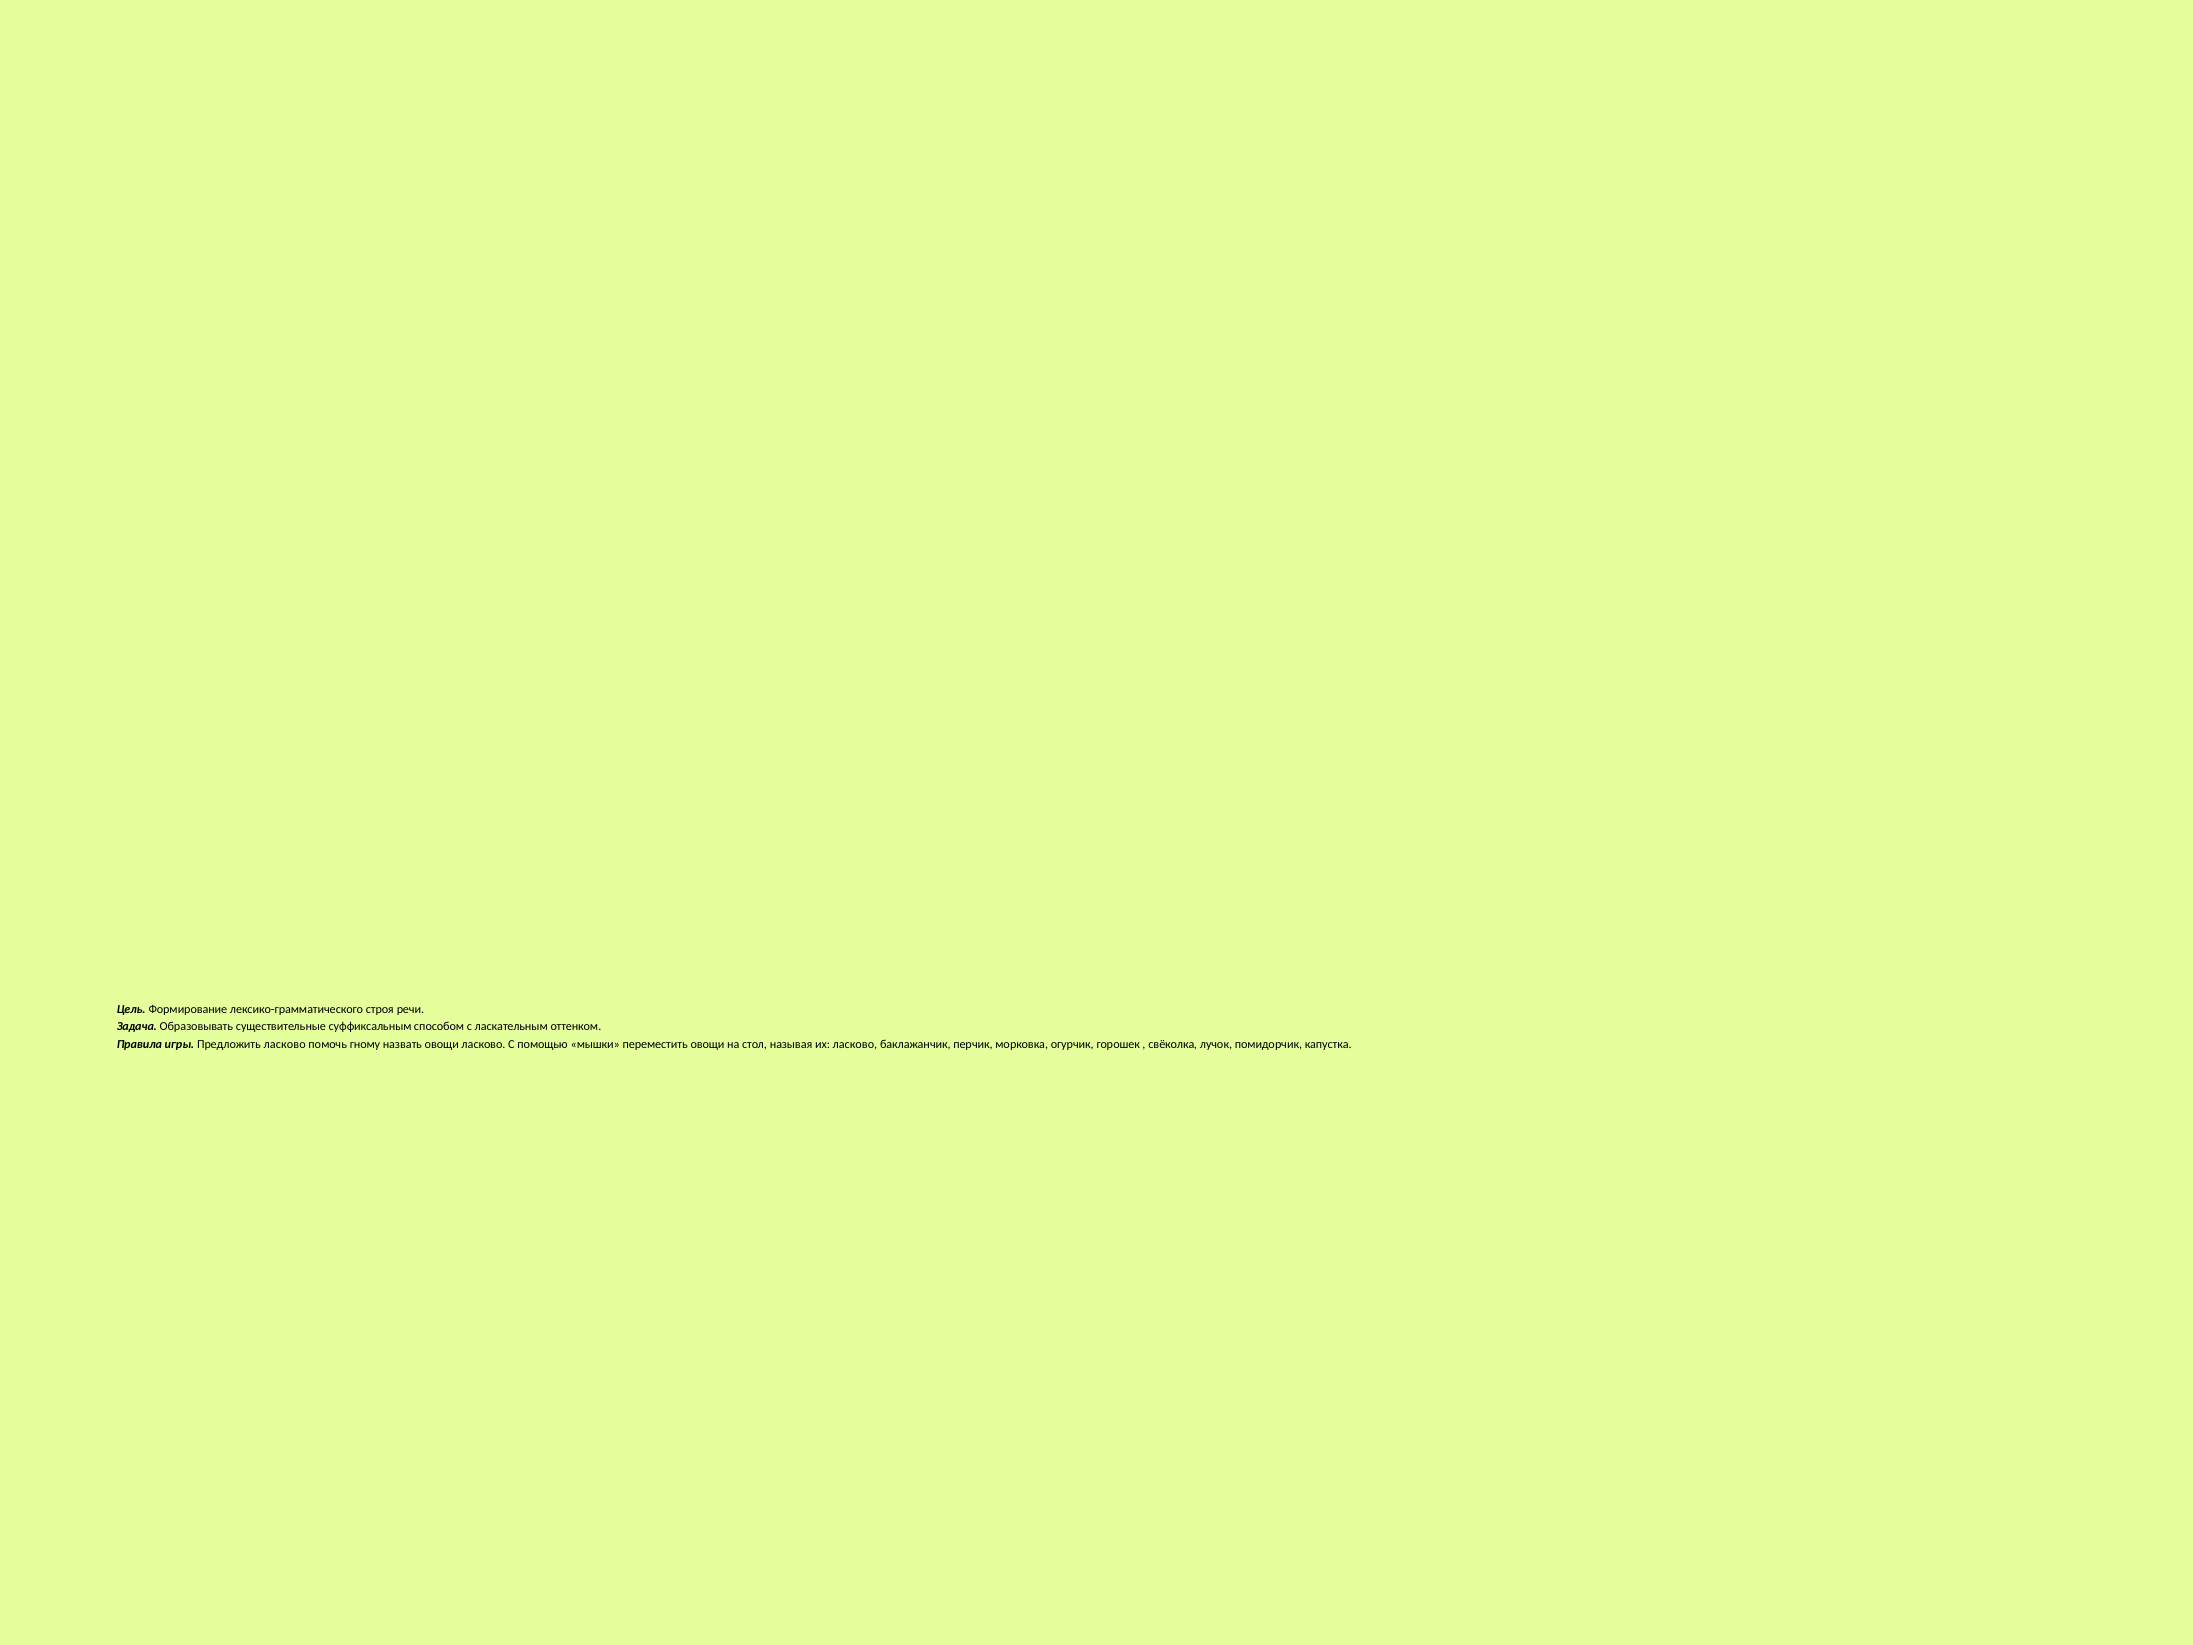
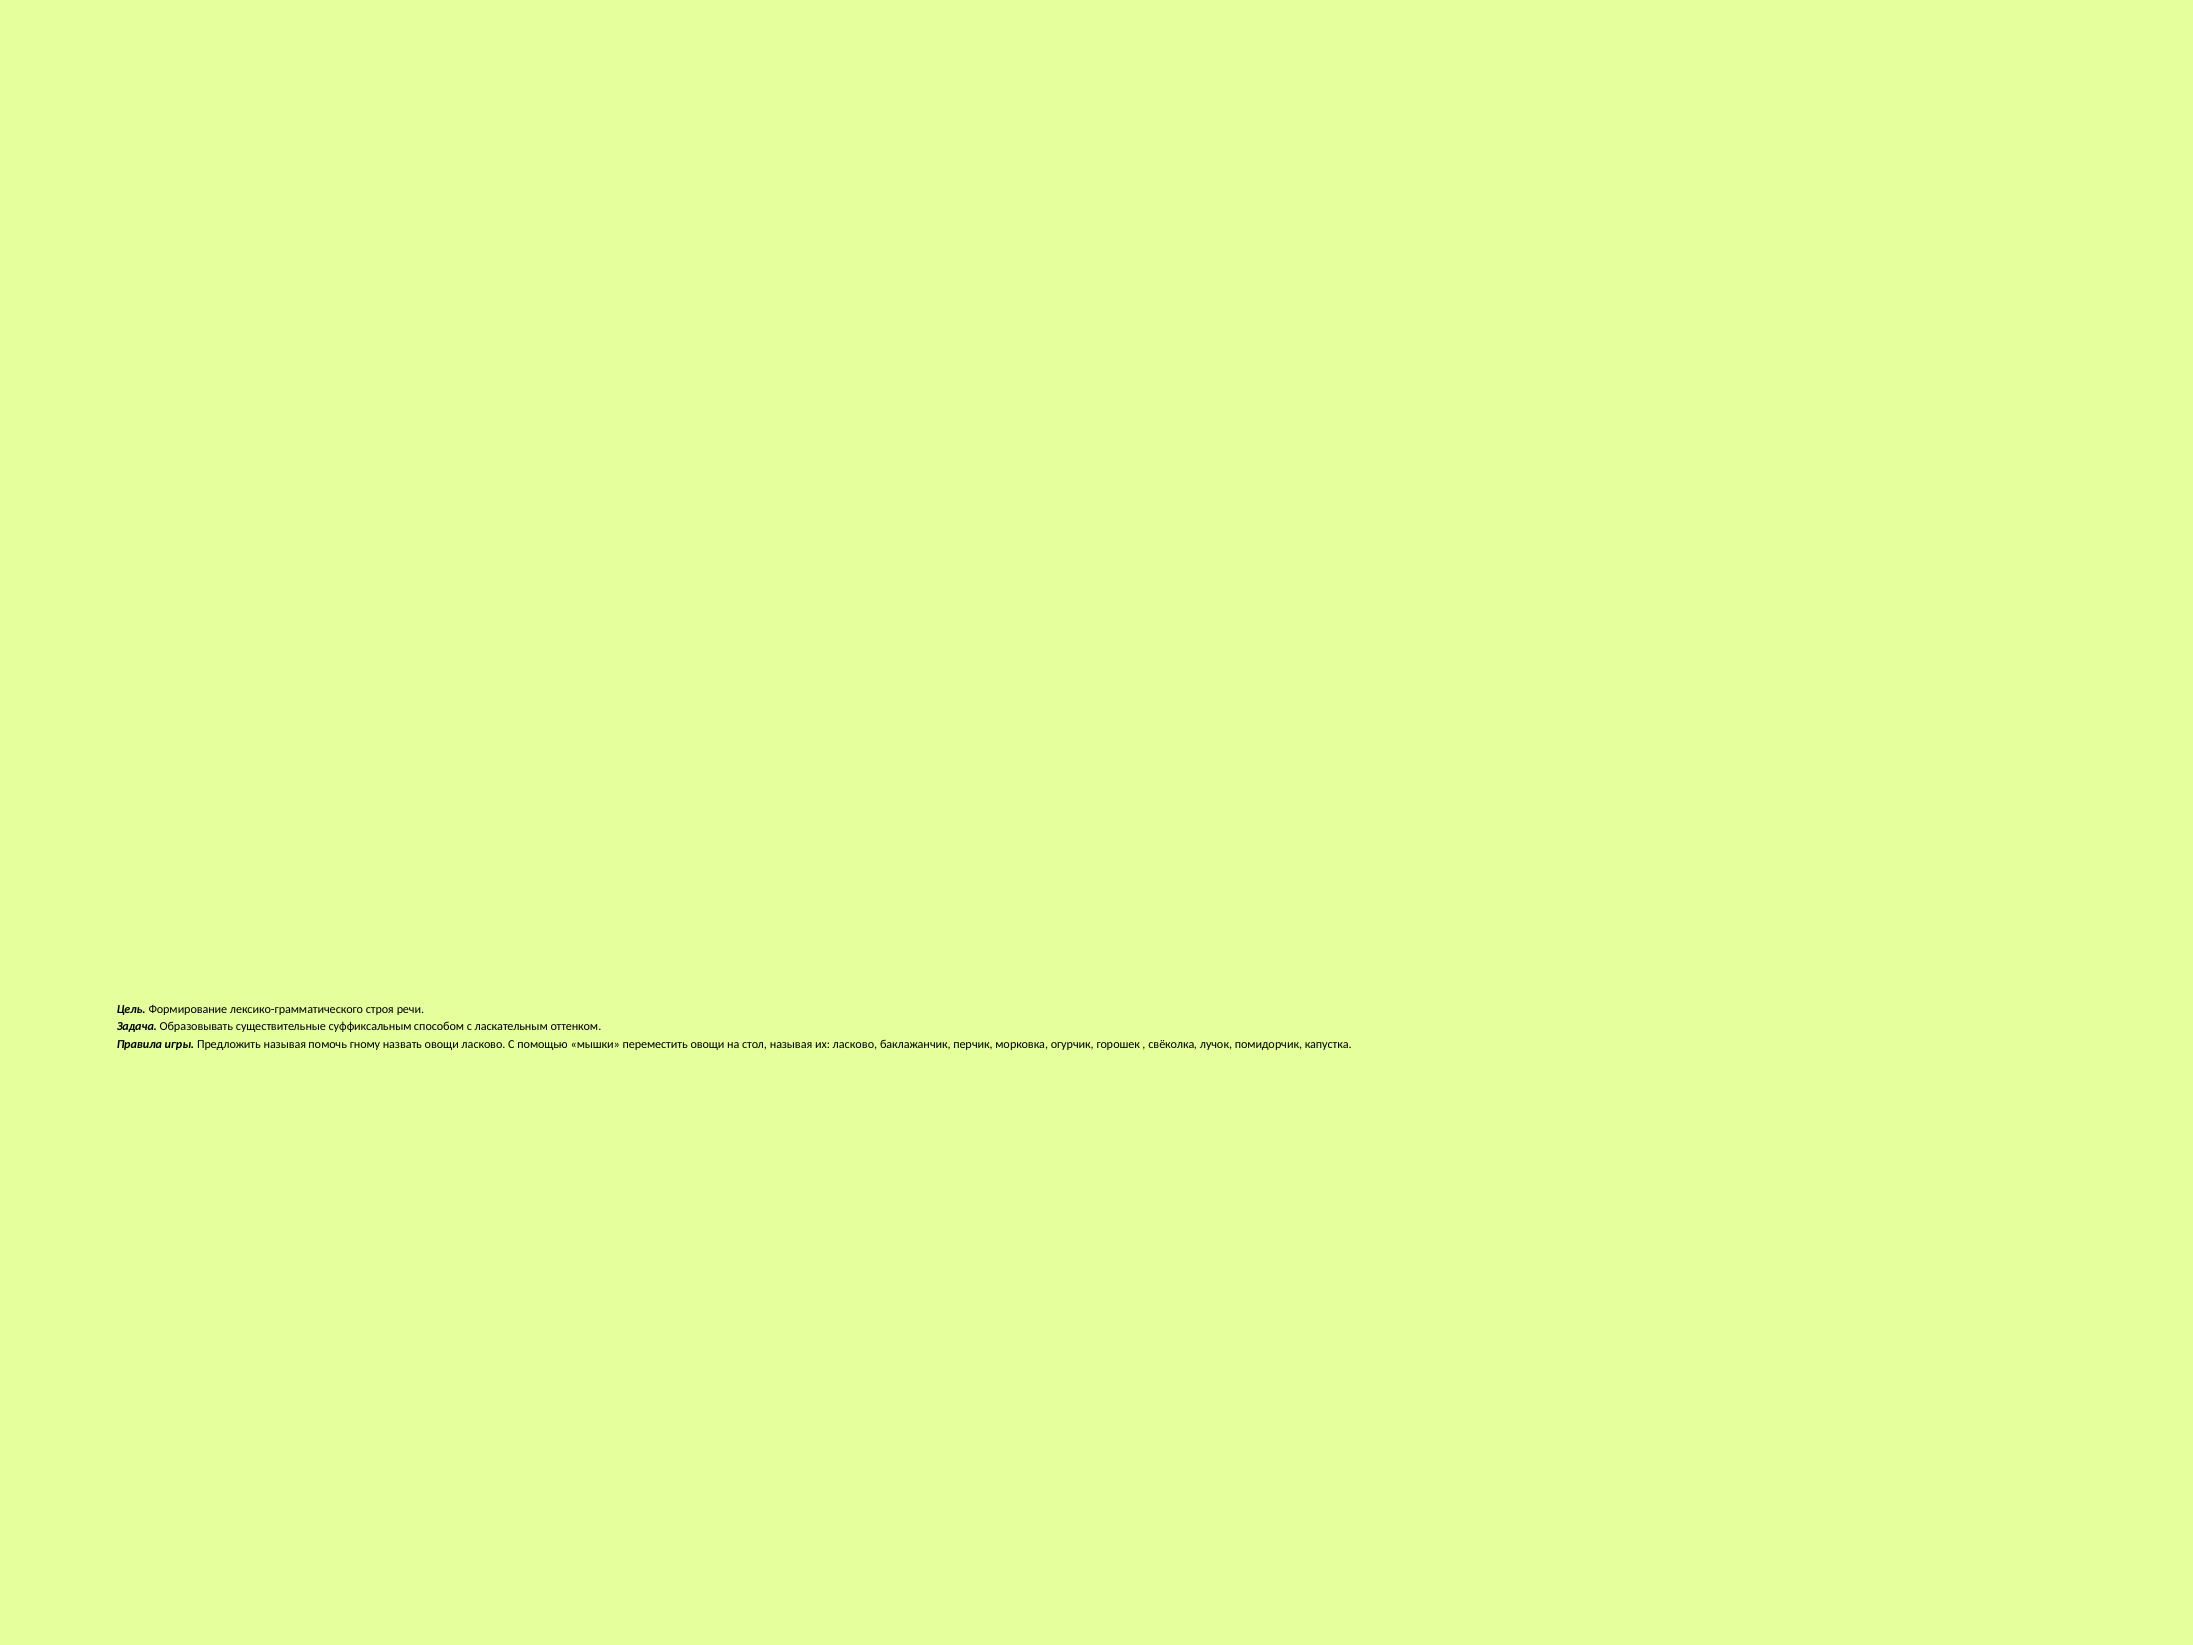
Предложить ласково: ласково -> называя (285, 1044)
